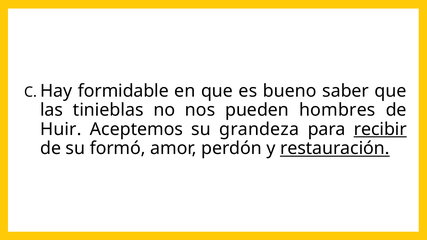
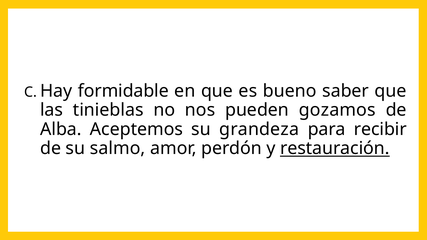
hombres: hombres -> gozamos (337, 110)
Huir: Huir -> Alba (61, 129)
recibir underline: present -> none (380, 129)
formó: formó -> salmo (118, 149)
